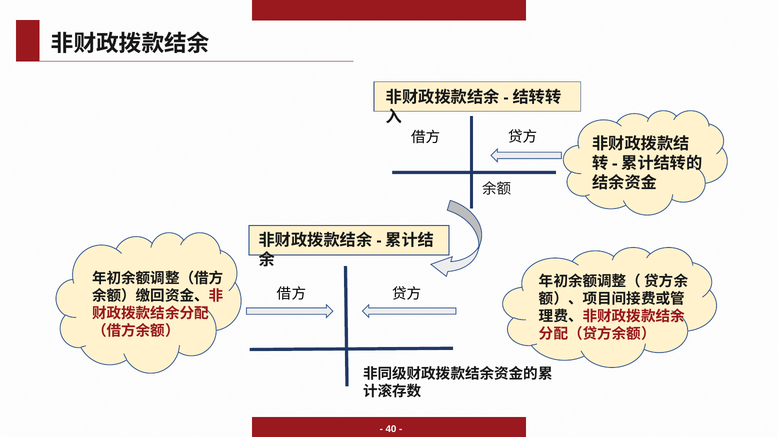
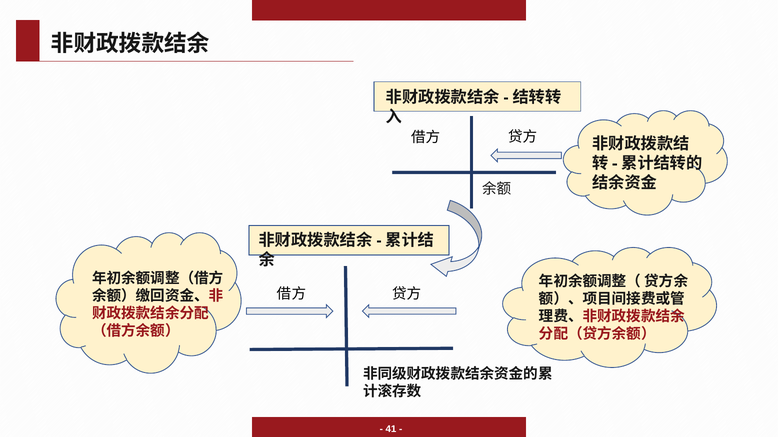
40: 40 -> 41 (391, 430)
